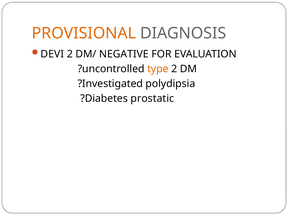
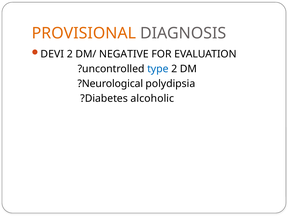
type colour: orange -> blue (158, 69)
?Investigated: ?Investigated -> ?Neurological (110, 84)
prostatic: prostatic -> alcoholic (152, 98)
